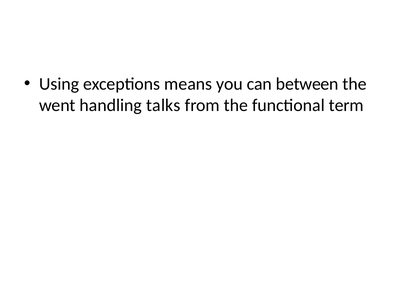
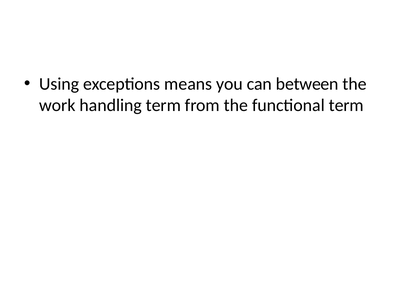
went: went -> work (57, 105)
handling talks: talks -> term (163, 105)
